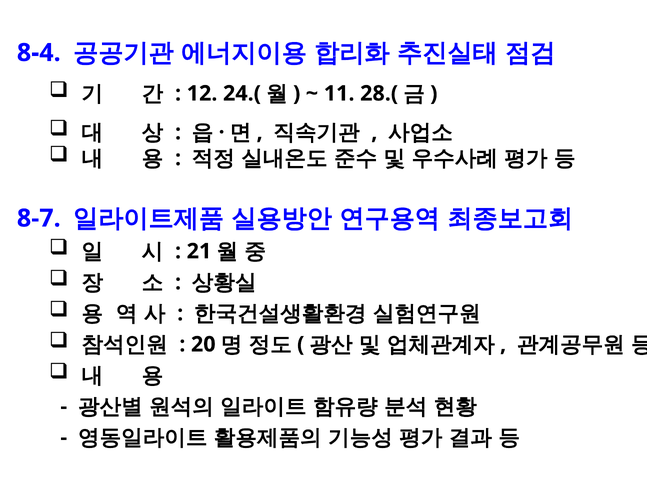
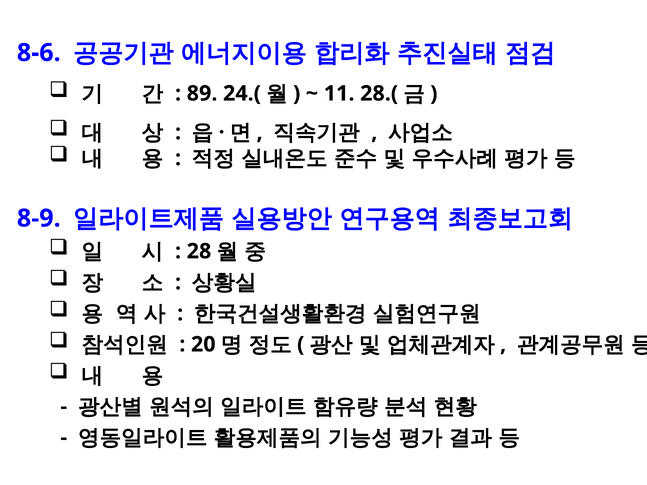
8-4: 8-4 -> 8-6 (39, 53)
12: 12 -> 89 (202, 93)
8-7: 8-7 -> 8-9 (39, 218)
21: 21 -> 28 (199, 251)
